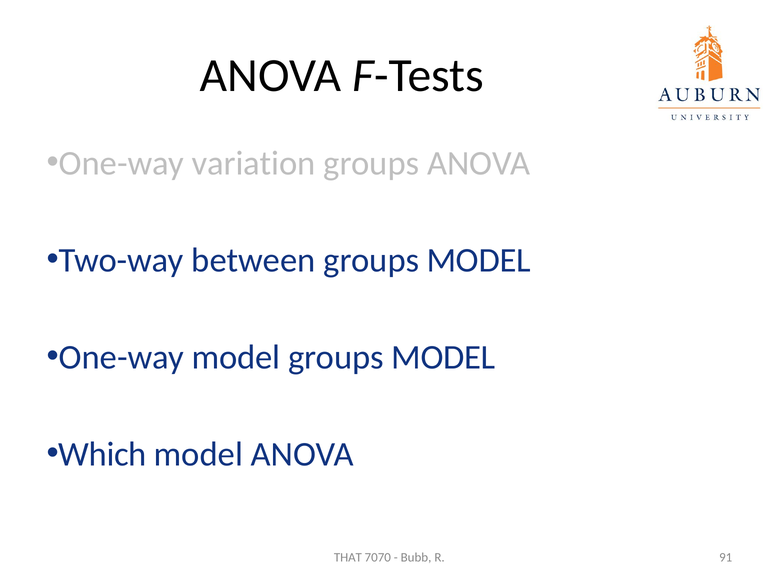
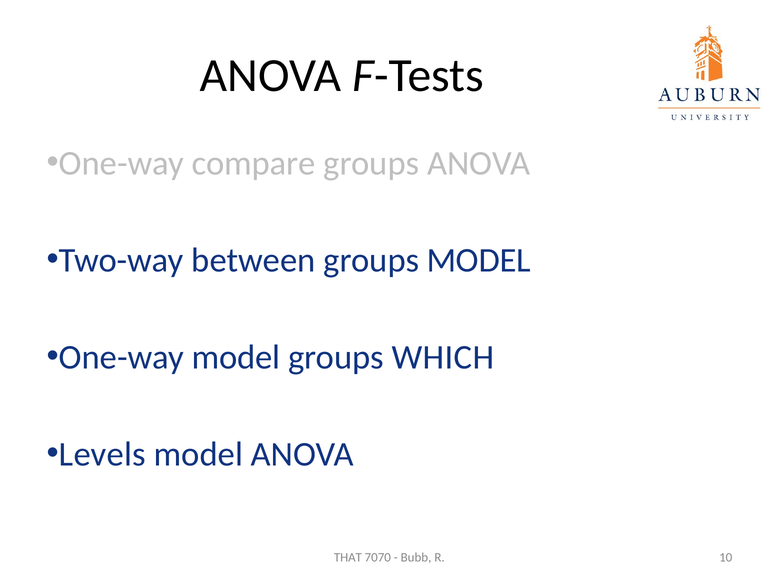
variation: variation -> compare (254, 163)
MODEL: MODEL -> WHICH (443, 358)
Which: Which -> Levels (102, 455)
91: 91 -> 10 (726, 558)
